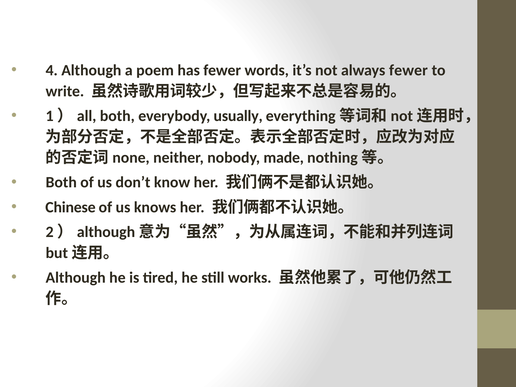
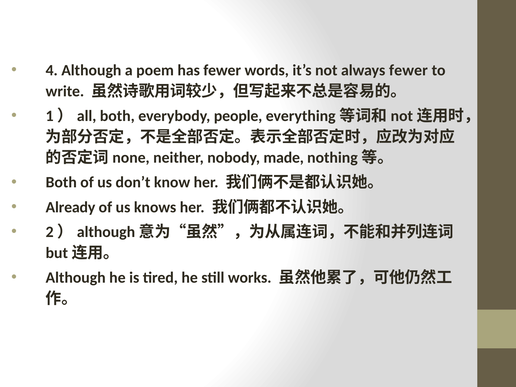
usually: usually -> people (238, 116)
Chinese: Chinese -> Already (70, 207)
